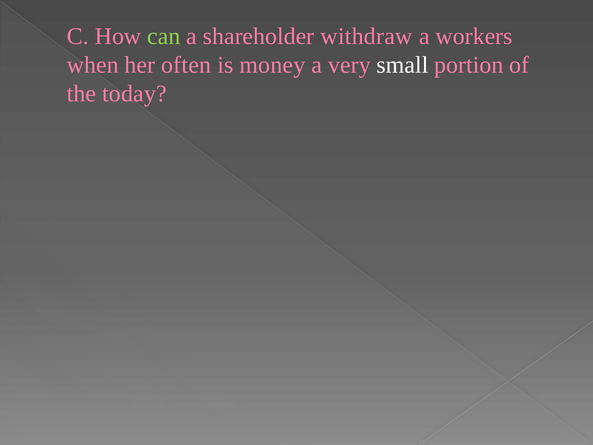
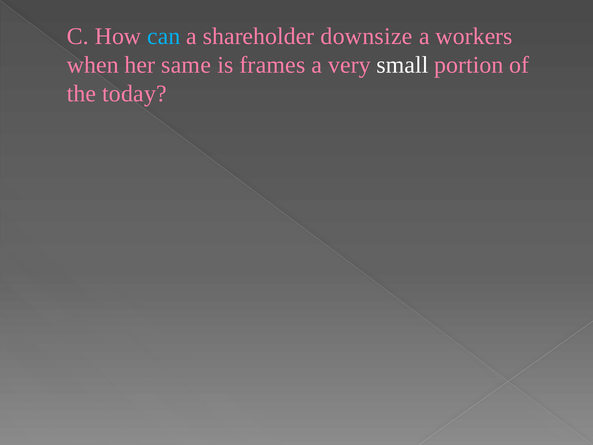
can colour: light green -> light blue (164, 36)
withdraw: withdraw -> downsize (367, 36)
often: often -> same (186, 65)
money: money -> frames (272, 65)
